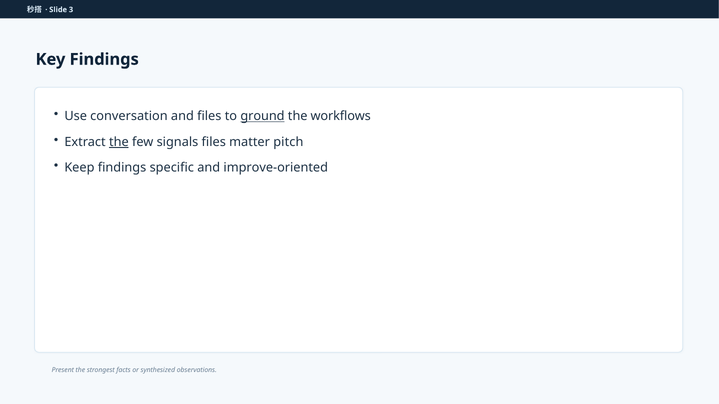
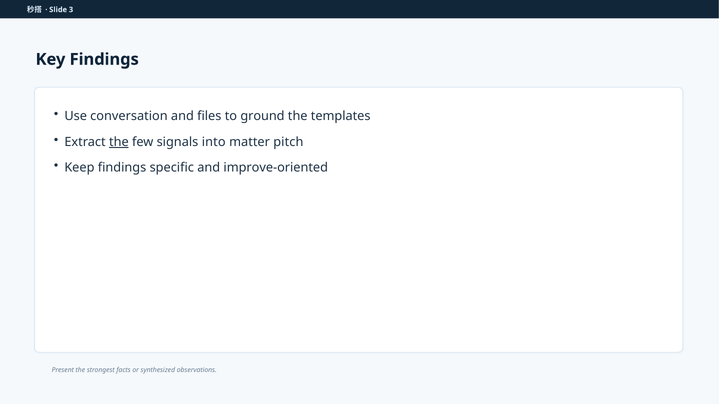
ground underline: present -> none (262, 116)
workflows: workflows -> templates (341, 116)
signals files: files -> into (214, 142)
